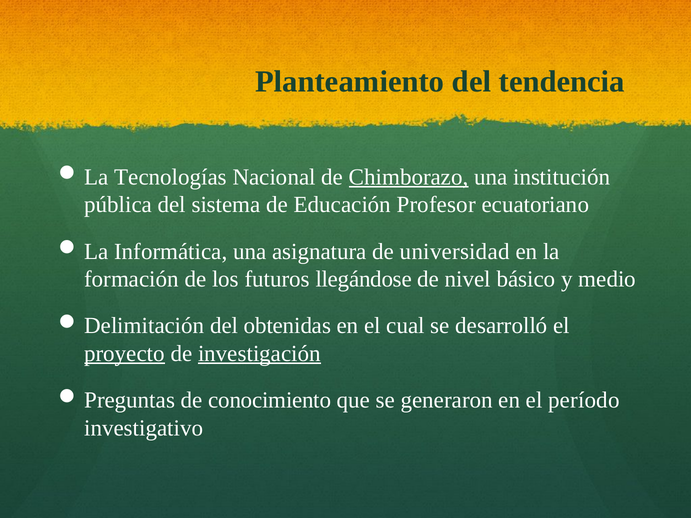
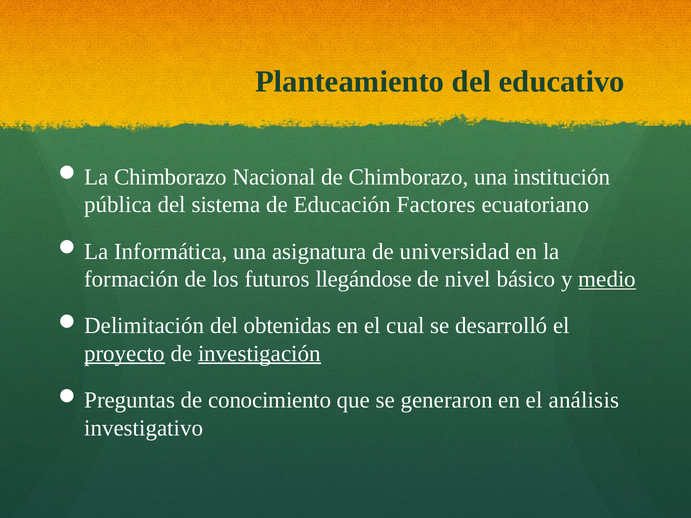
tendencia: tendencia -> educativo (562, 82)
Tecnologías: Tecnologías -> Chimborazo (171, 177)
Chimborazo underline: present -> none (409, 177)
Profesor: Profesor -> Factores (436, 205)
medio underline: none -> present (607, 279)
período: período -> análisis (584, 401)
